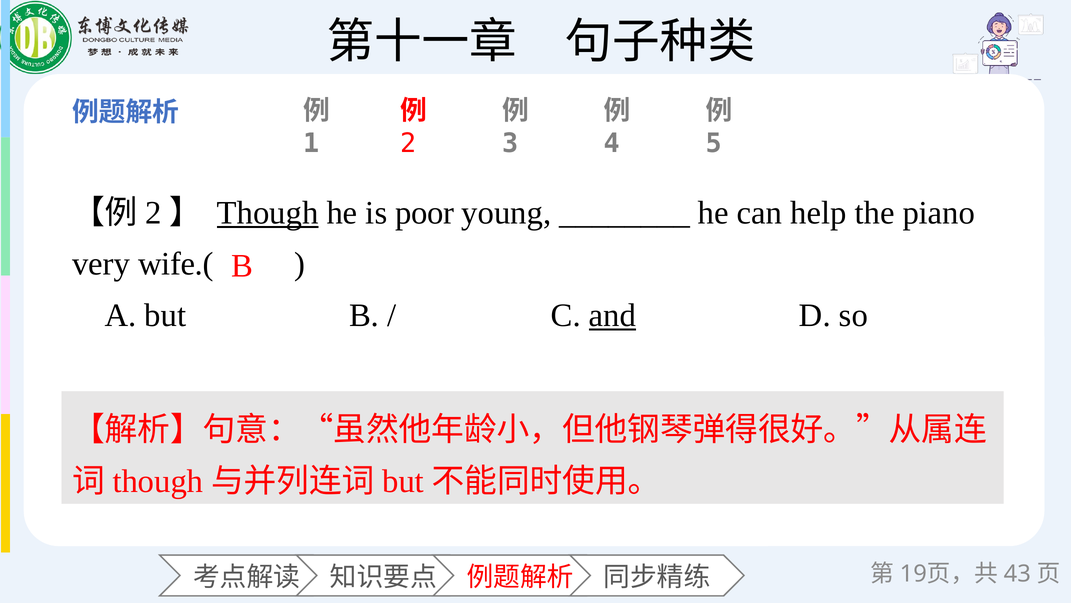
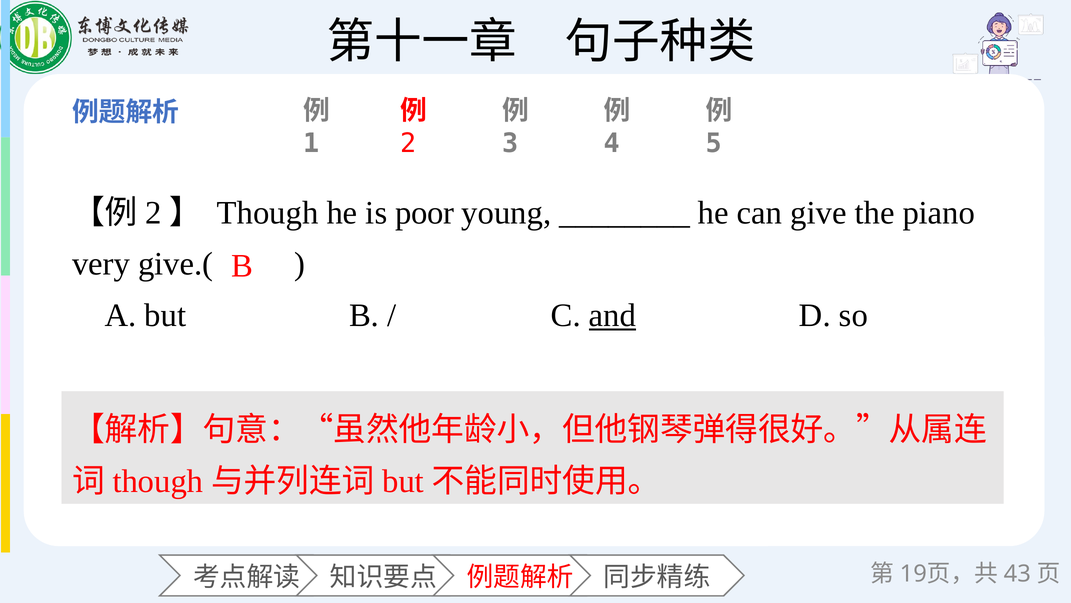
Though underline: present -> none (268, 213)
help: help -> give (819, 213)
wife.(: wife.( -> give.( (176, 264)
